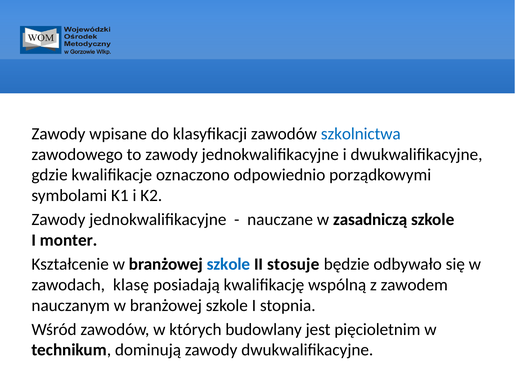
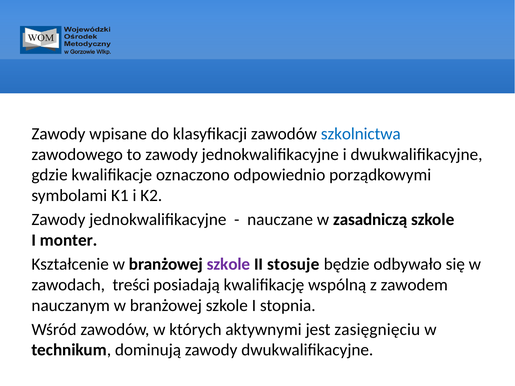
szkole colour: blue -> purple (228, 264)
klasę: klasę -> treści (131, 285)
budowlany: budowlany -> aktywnymi (264, 330)
pięcioletnim: pięcioletnim -> zasięgnięciu (377, 330)
